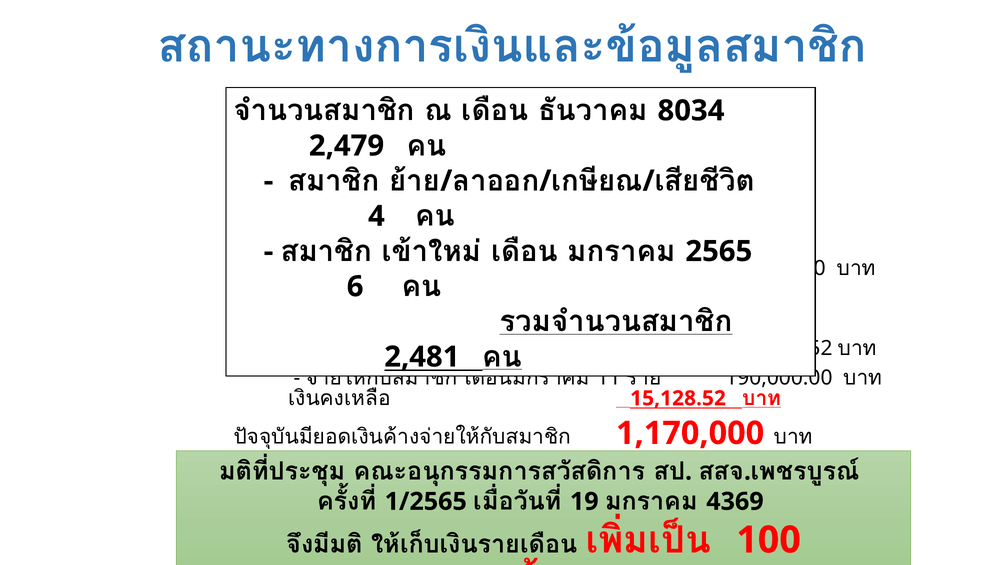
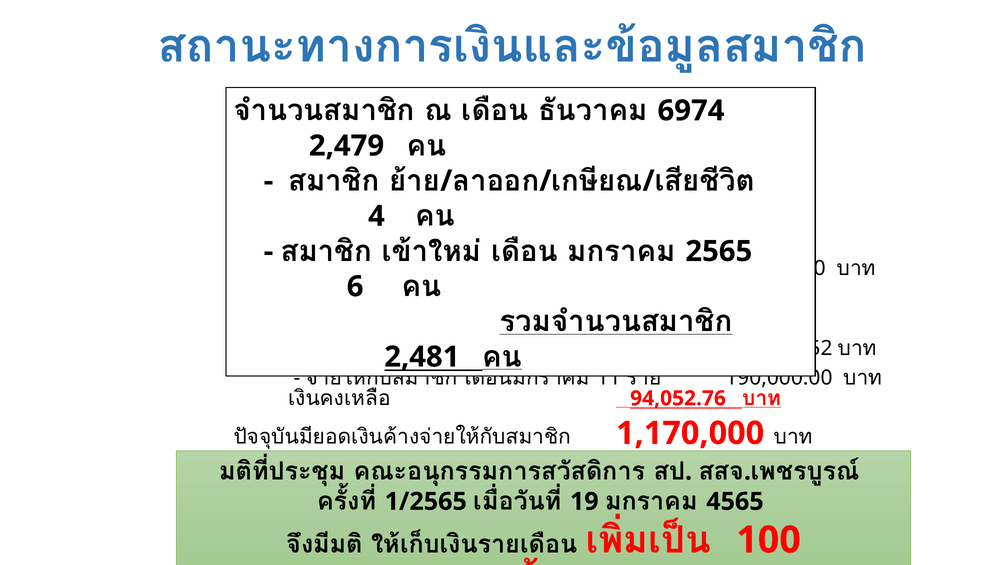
8034: 8034 -> 6974 (691, 111)
15,128.52: 15,128.52 -> 94,052.76 (678, 399)
4369: 4369 -> 4565 (735, 502)
